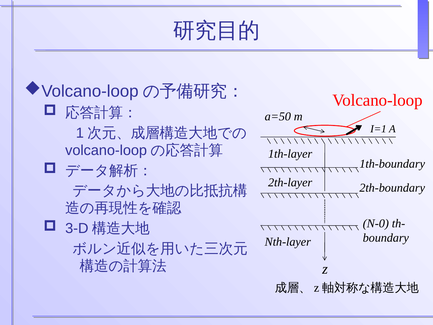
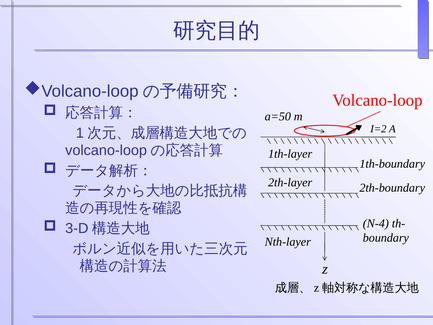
I=1: I=1 -> I=2 (378, 129)
N-0: N-0 -> N-4 (376, 223)
